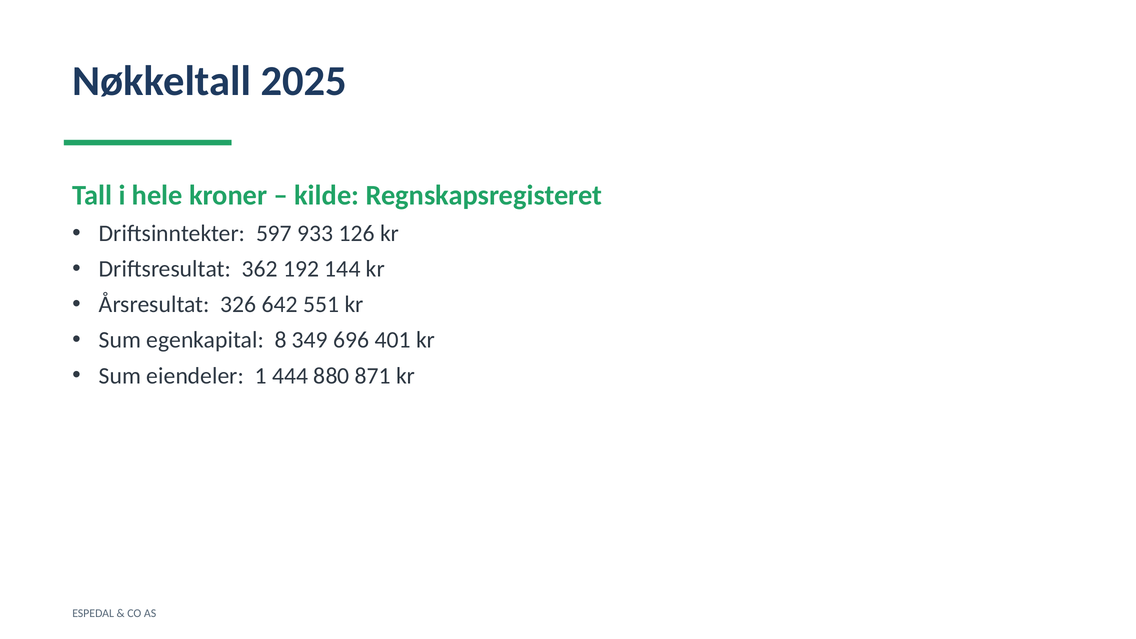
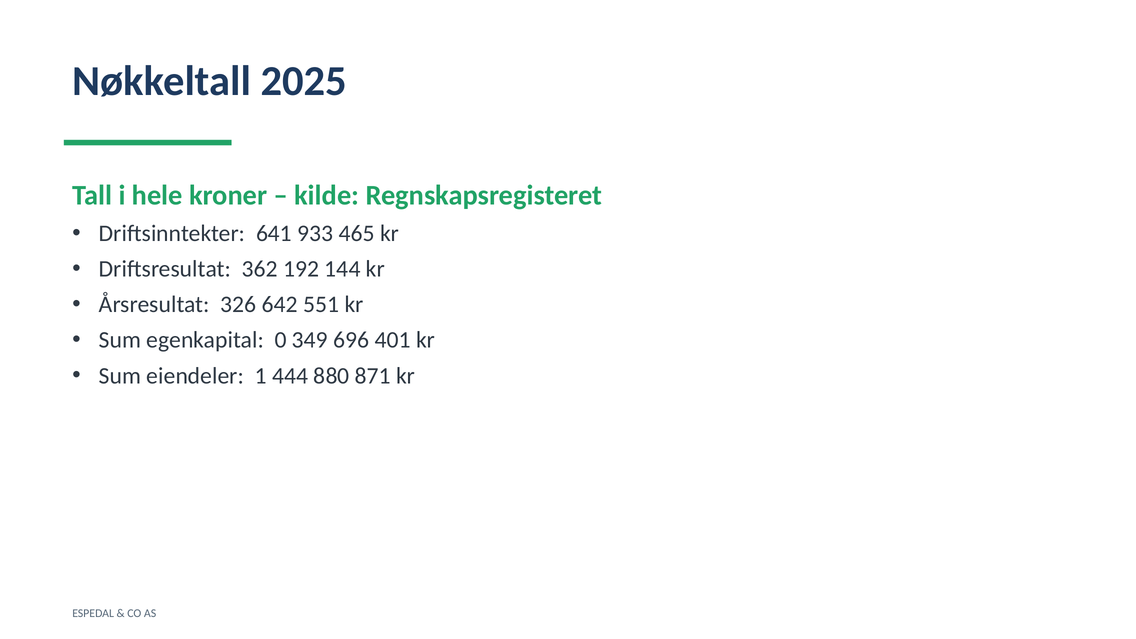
597: 597 -> 641 (274, 234)
126: 126 -> 465 (357, 234)
8: 8 -> 0 (281, 340)
